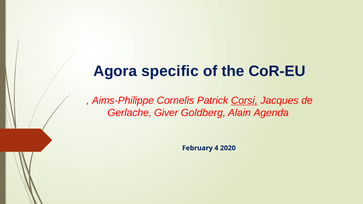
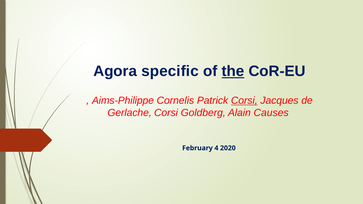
the underline: none -> present (233, 71)
Gerlache Giver: Giver -> Corsi (166, 113)
Agenda: Agenda -> Causes (271, 113)
